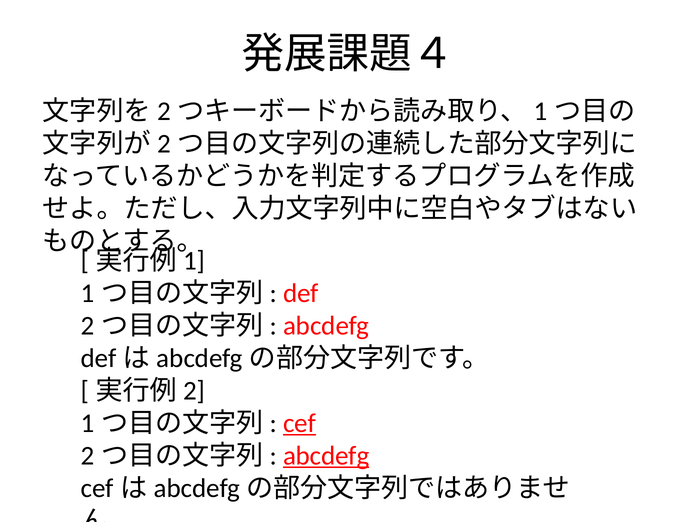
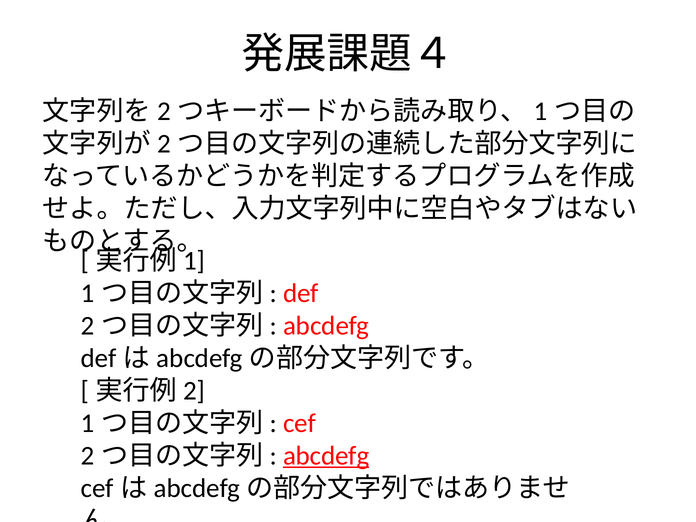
cef underline: present -> none (299, 423)
